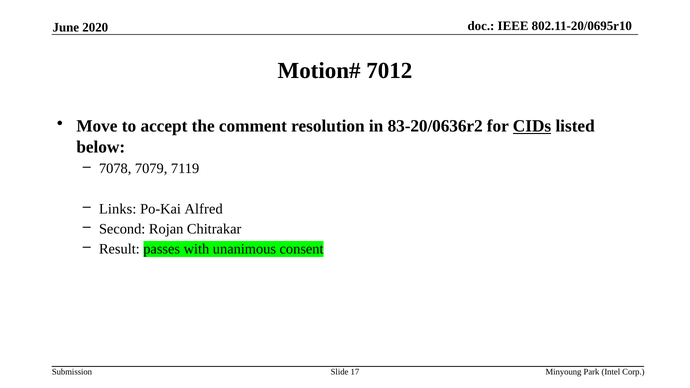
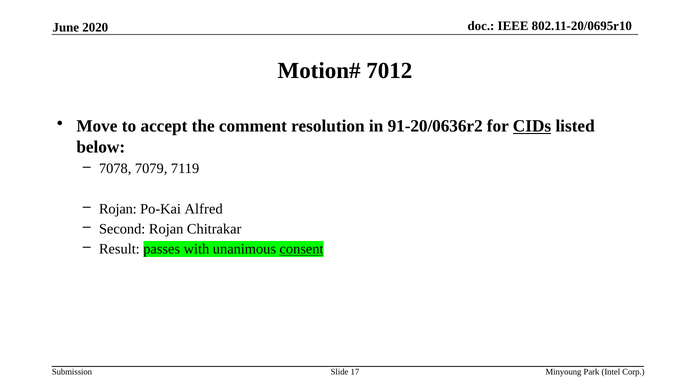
83-20/0636r2: 83-20/0636r2 -> 91-20/0636r2 (435, 126)
Links: Links -> Rojan (118, 209)
consent underline: none -> present (302, 249)
